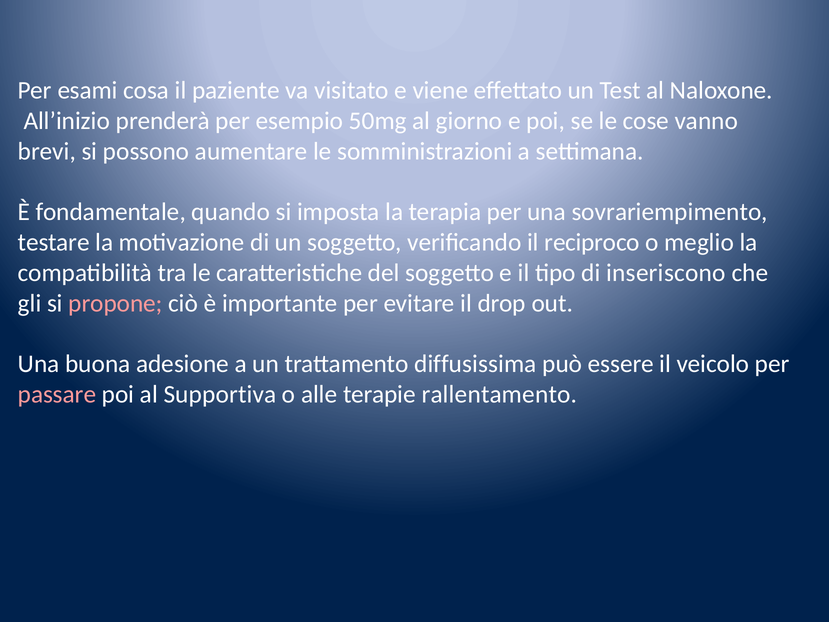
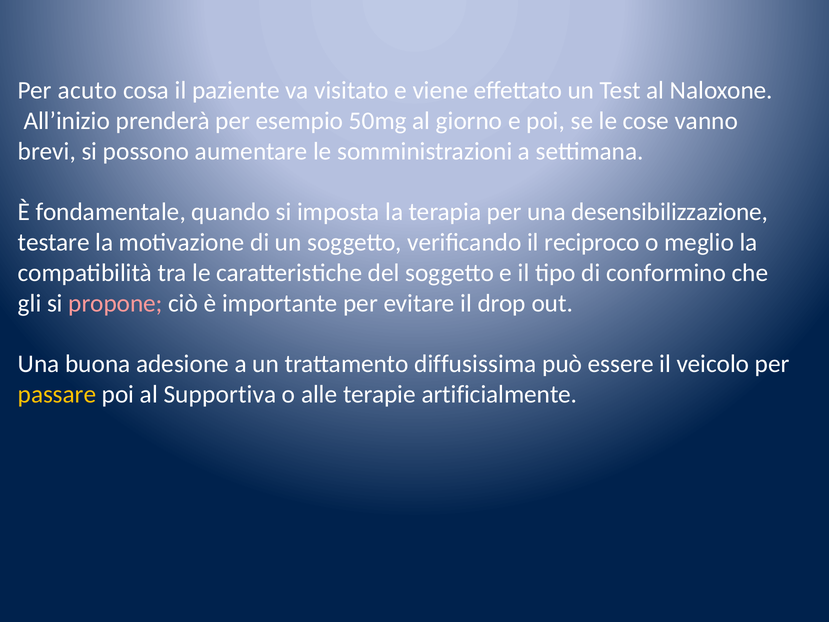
esami: esami -> acuto (87, 90)
sovrariempimento: sovrariempimento -> desensibilizzazione (670, 212)
inseriscono: inseriscono -> conformino (666, 273)
passare colour: pink -> yellow (57, 394)
rallentamento: rallentamento -> artificialmente (499, 394)
